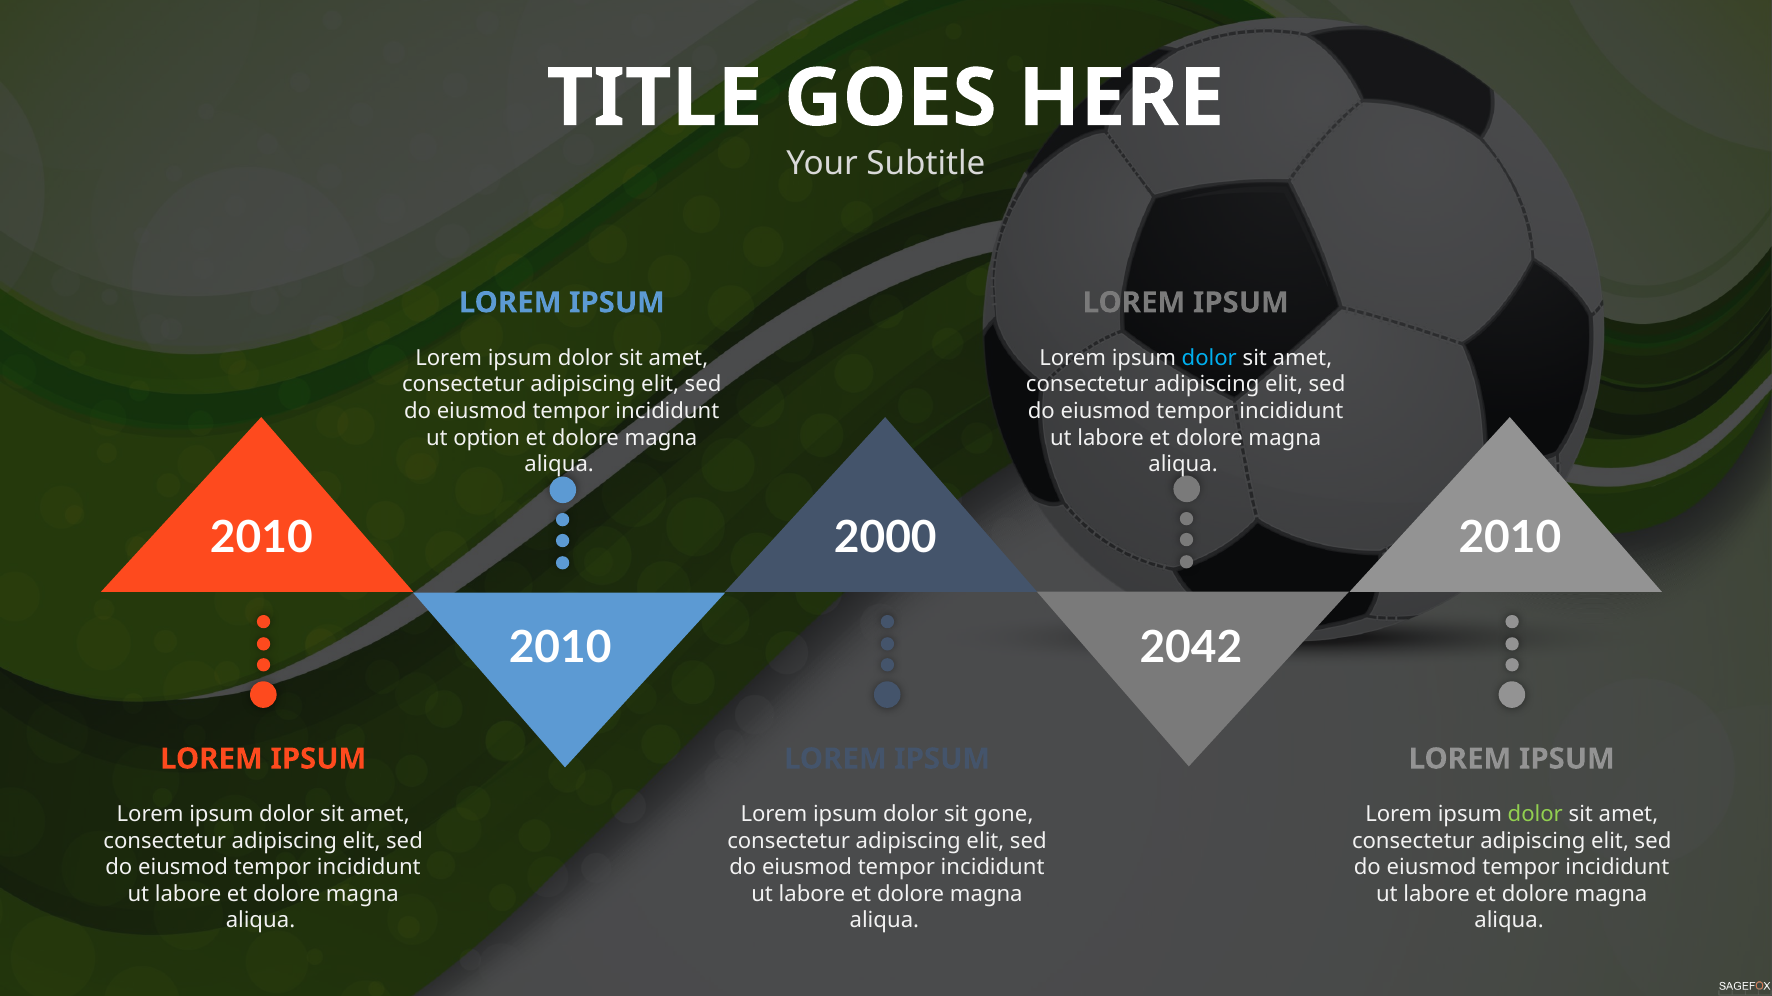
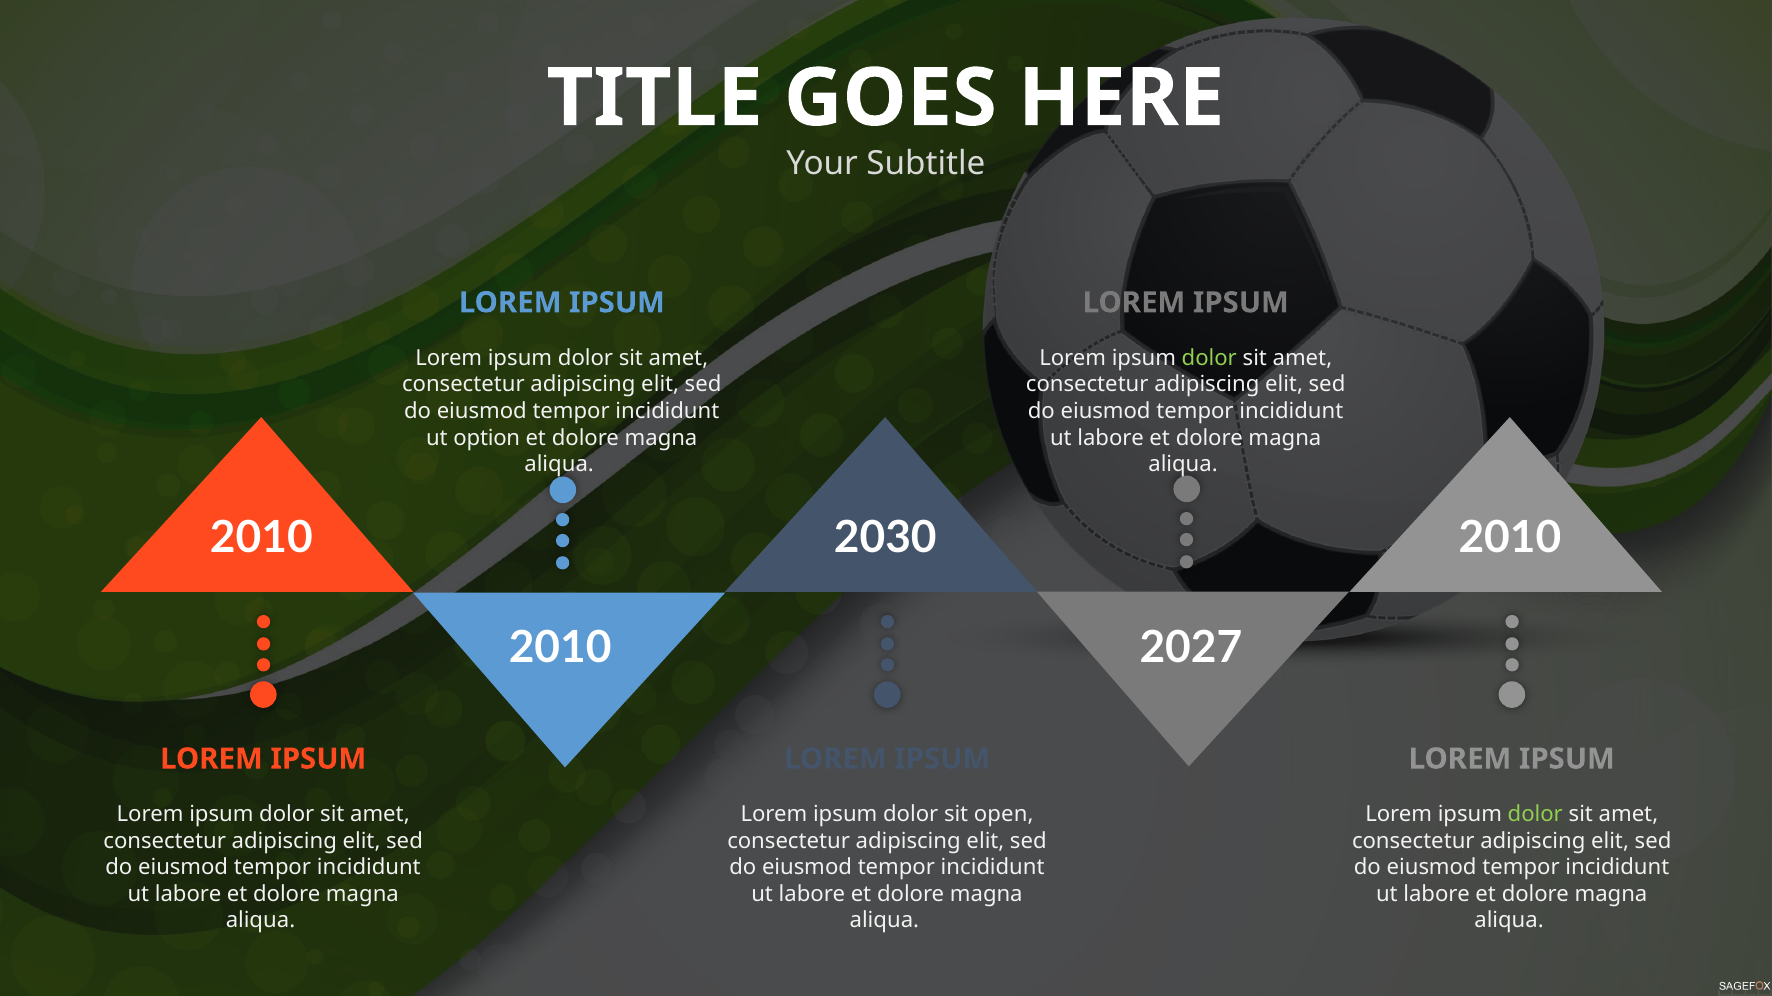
dolor colour: light blue -> light green (1209, 358)
2000: 2000 -> 2030 (885, 538)
2042: 2042 -> 2027 (1191, 649)
gone: gone -> open (1004, 815)
